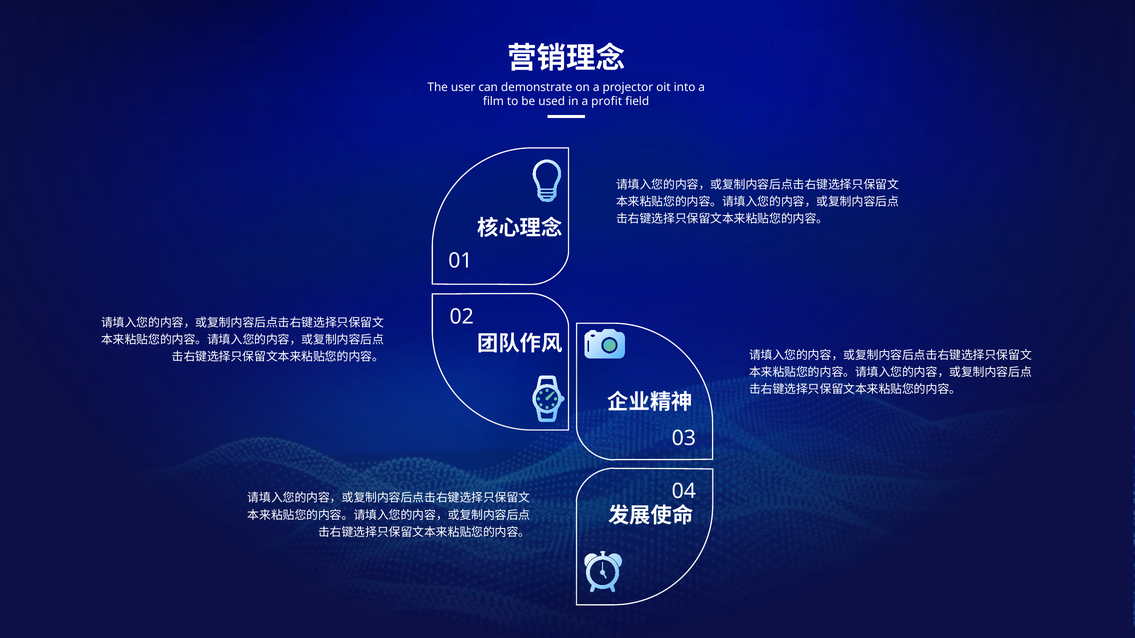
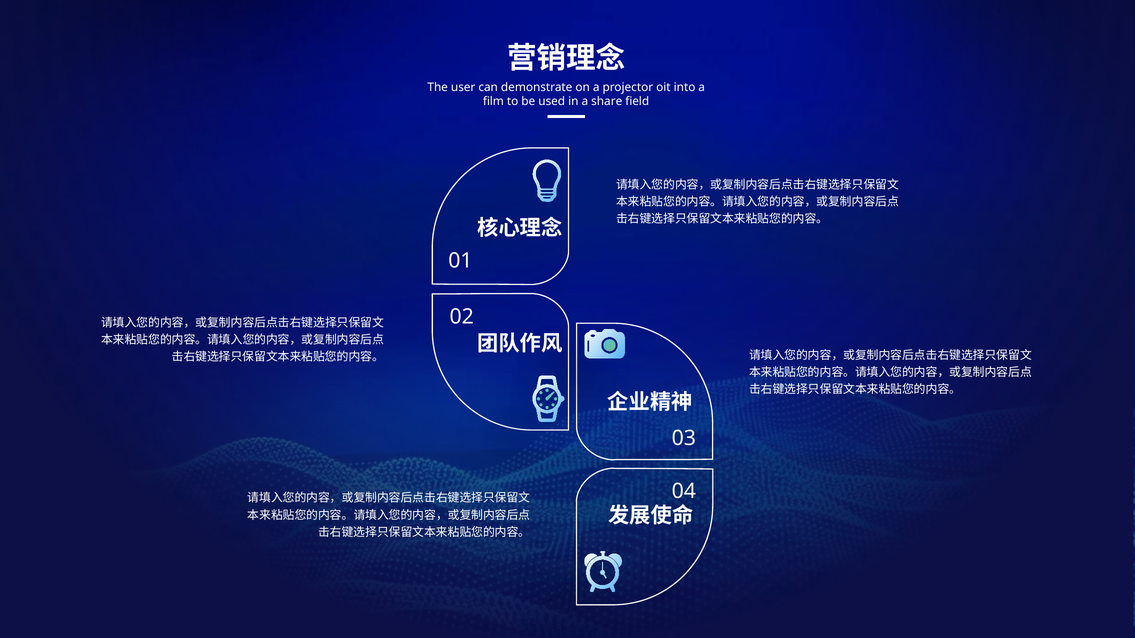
profit: profit -> share (607, 101)
